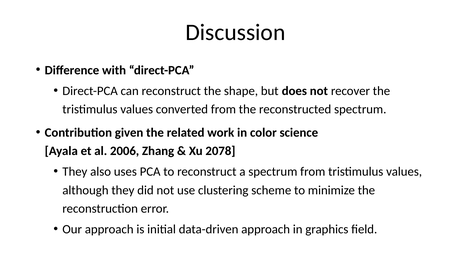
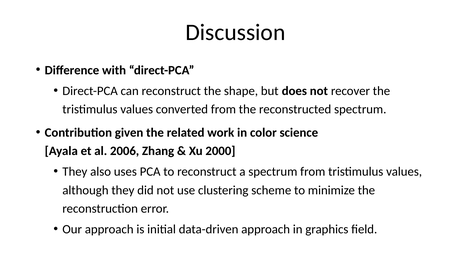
2078: 2078 -> 2000 (220, 151)
